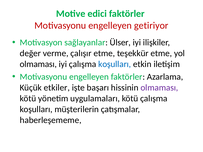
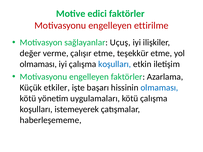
getiriyor: getiriyor -> ettirilme (151, 26)
Ülser: Ülser -> Uçuş (120, 43)
olmaması colour: purple -> blue (159, 88)
müşterilerin: müşterilerin -> istemeyerek (77, 109)
